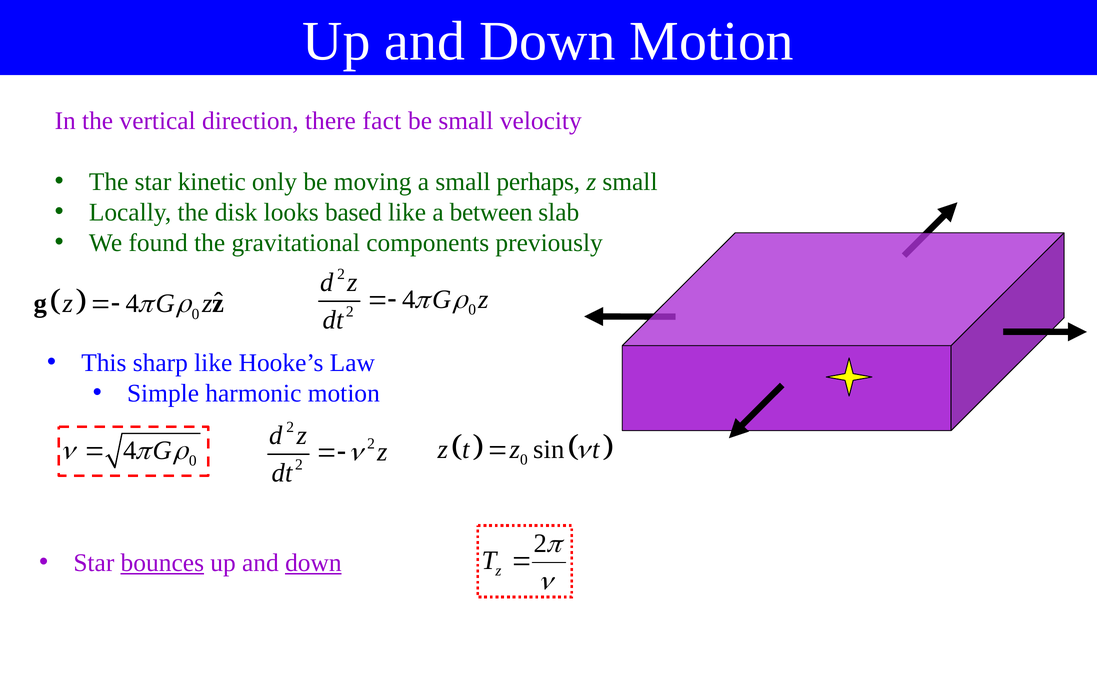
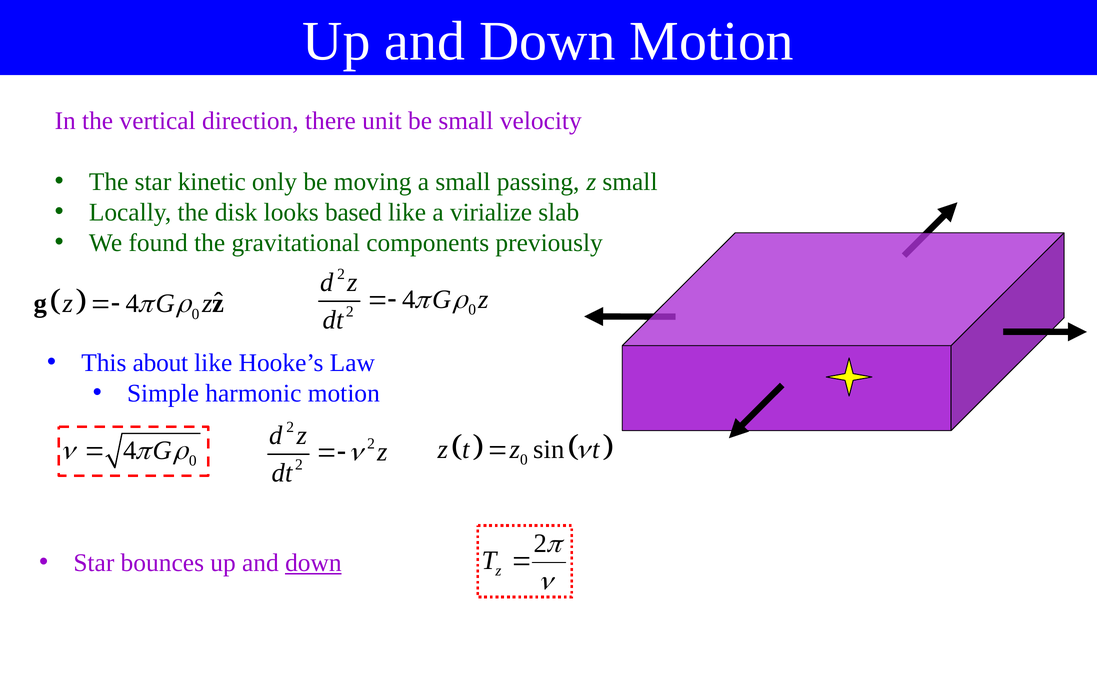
fact: fact -> unit (382, 121)
perhaps: perhaps -> passing (538, 182)
between: between -> virialize (491, 213)
sharp: sharp -> about (160, 363)
bounces underline: present -> none (162, 563)
